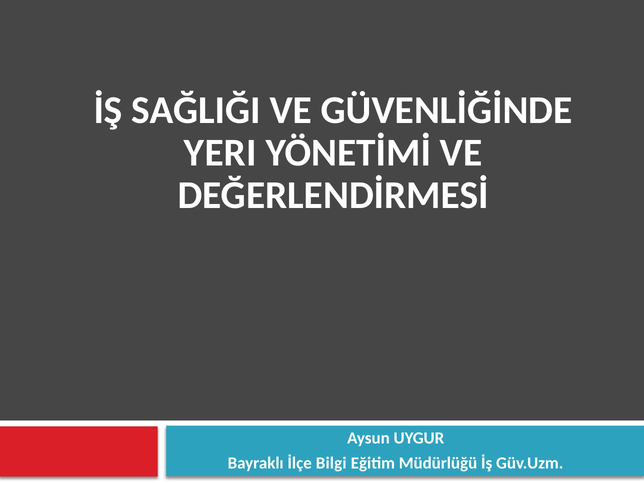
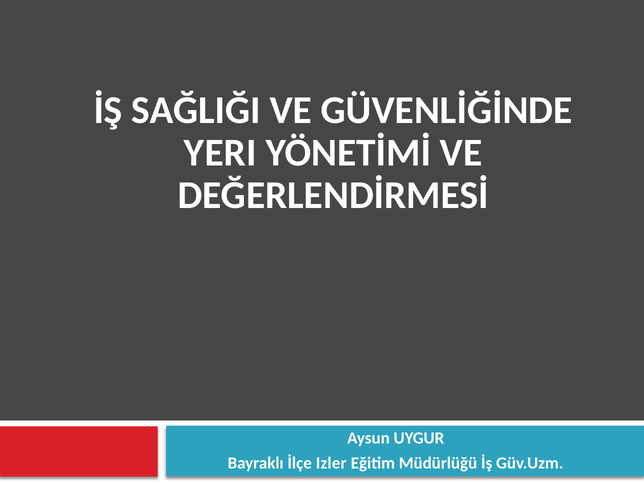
Bilgi: Bilgi -> Izler (331, 463)
